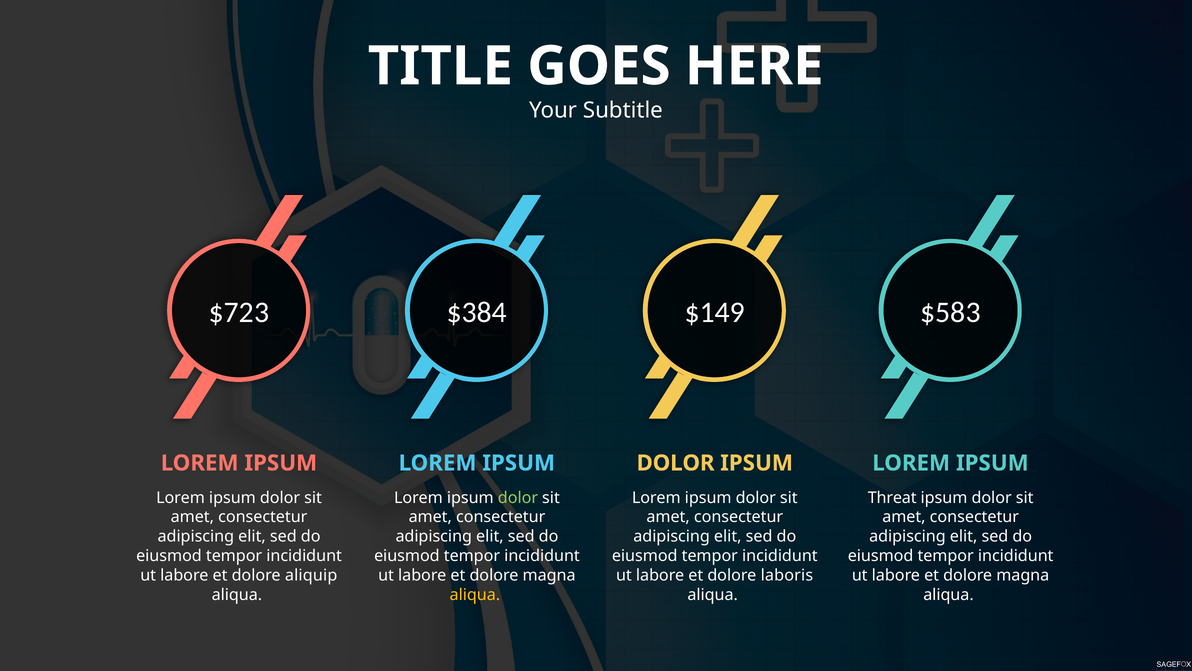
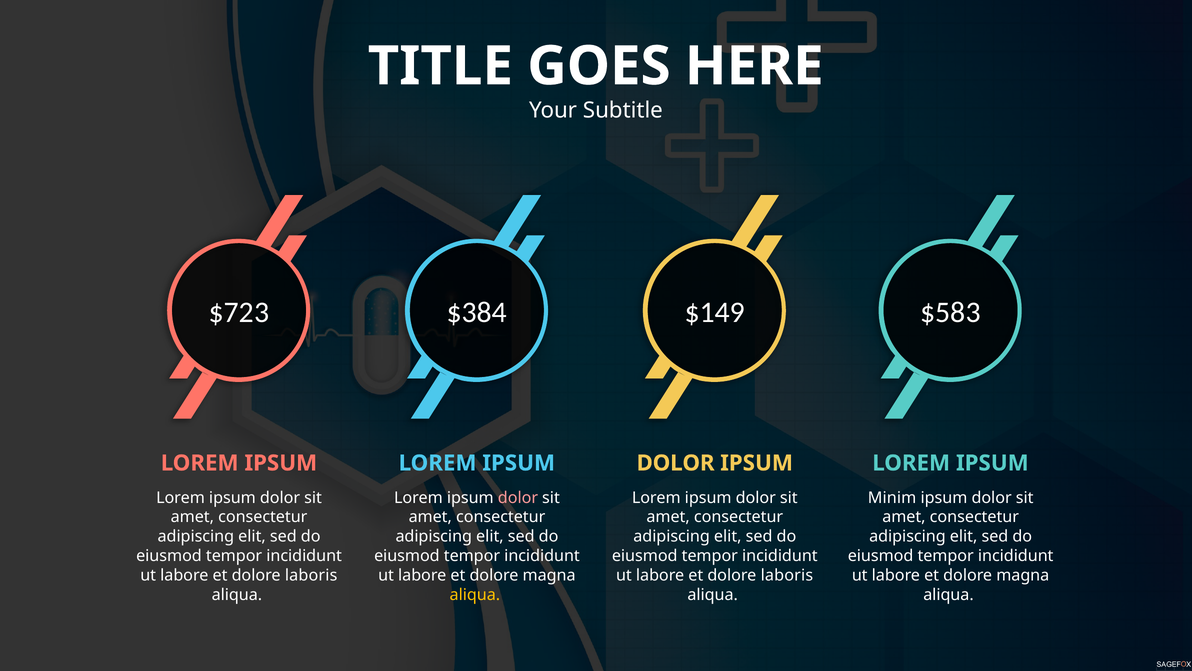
dolor colour: light green -> pink (518, 497)
Threat: Threat -> Minim (892, 497)
aliquip: aliquip -> laboris (311, 575)
